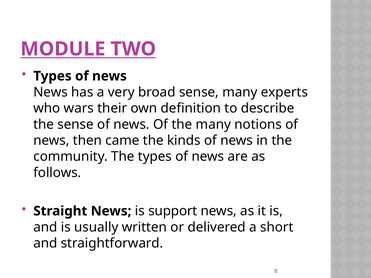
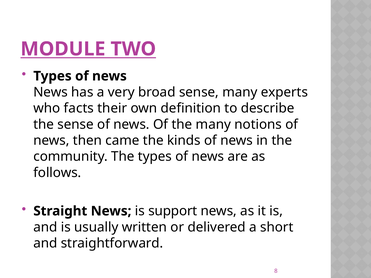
wars: wars -> facts (79, 108)
